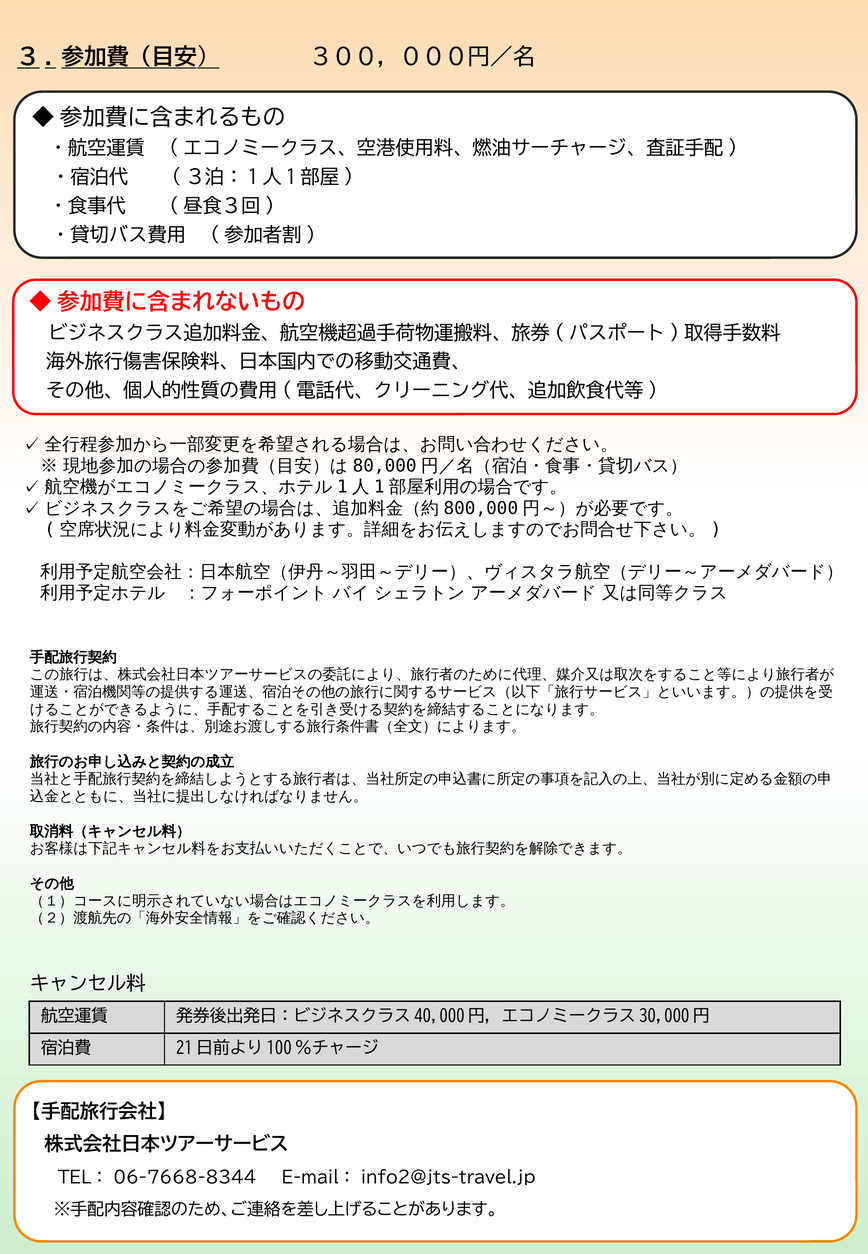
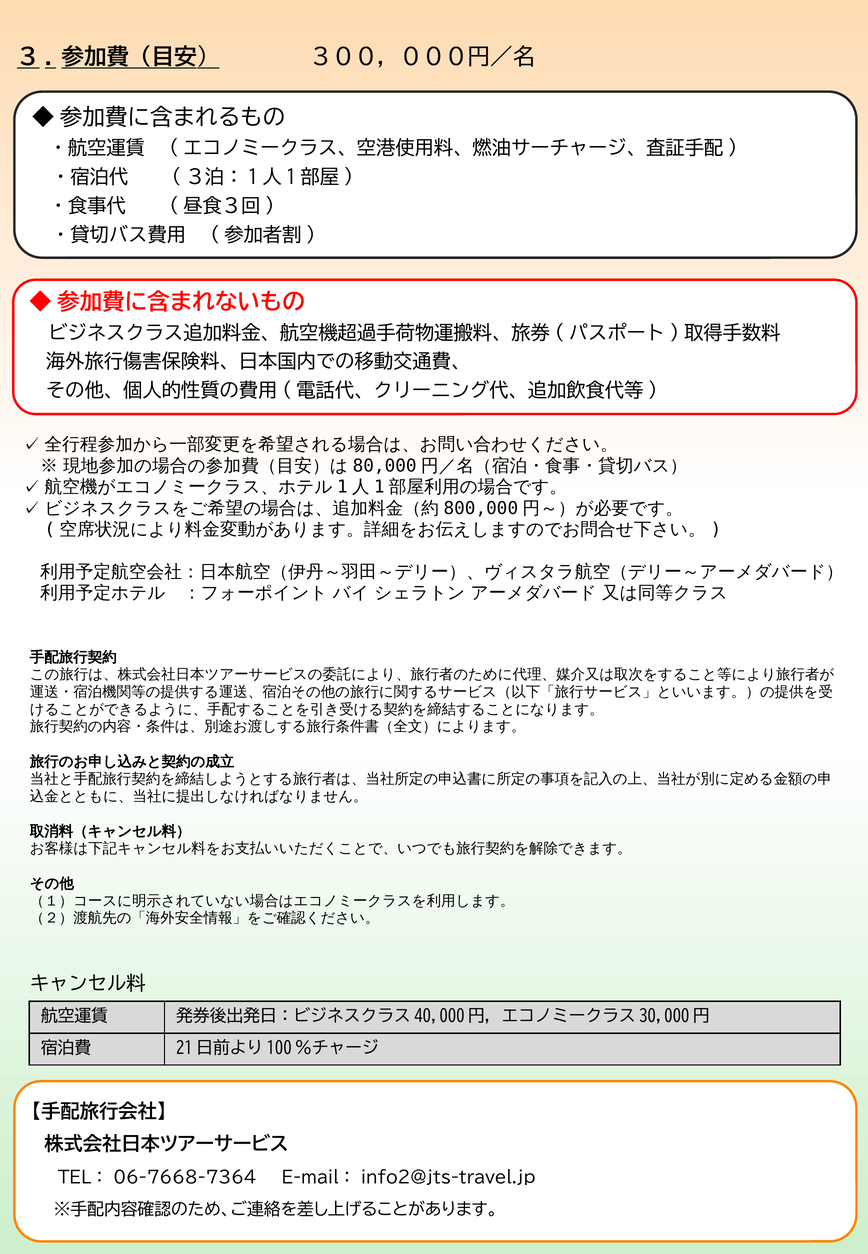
06-7668-8344: 06-7668-8344 -> 06-7668-7364 (185, 1177)
